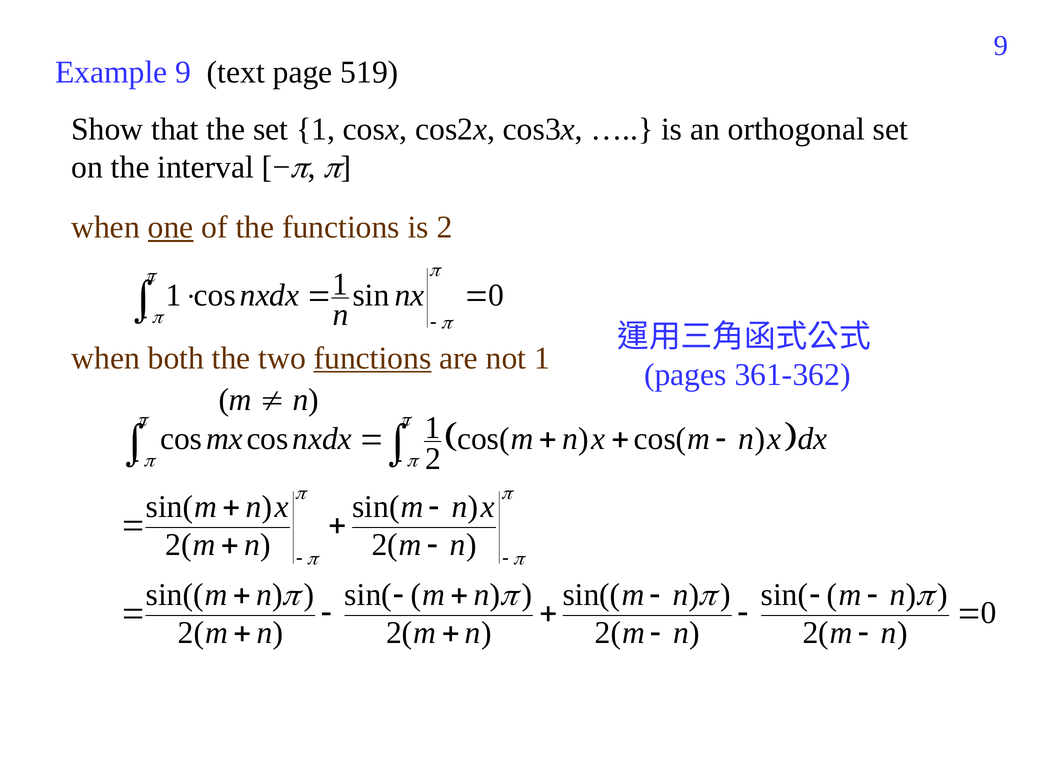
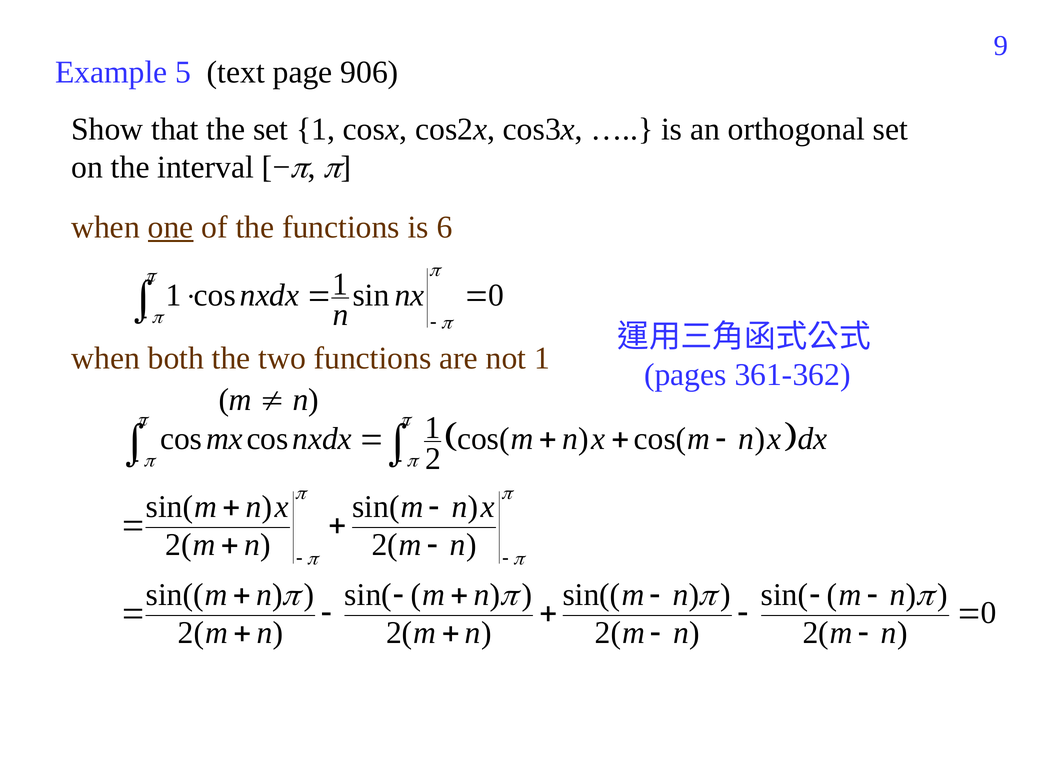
Example 9: 9 -> 5 (183, 72)
519: 519 -> 906 (369, 72)
is 2: 2 -> 6 (445, 228)
functions underline: present -> none (373, 358)
